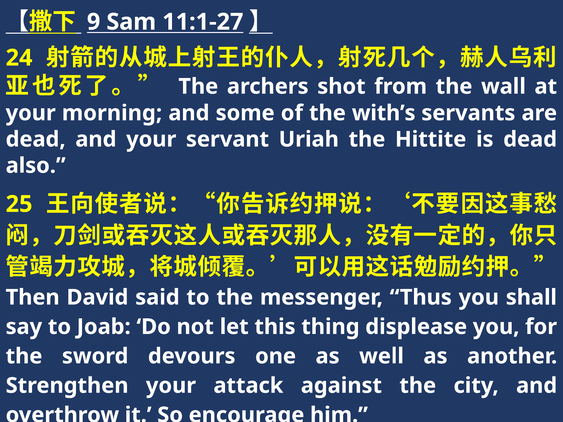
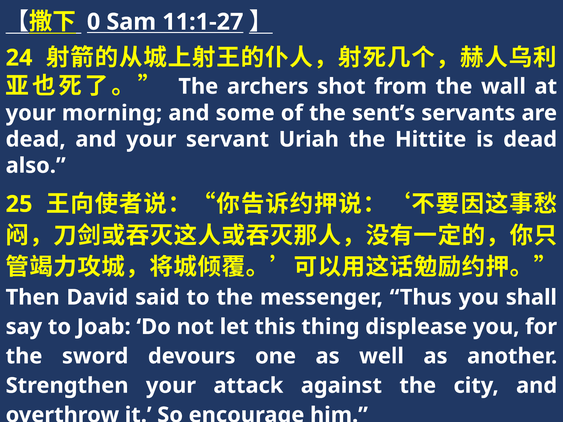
9: 9 -> 0 (94, 22)
with’s: with’s -> sent’s (384, 113)
